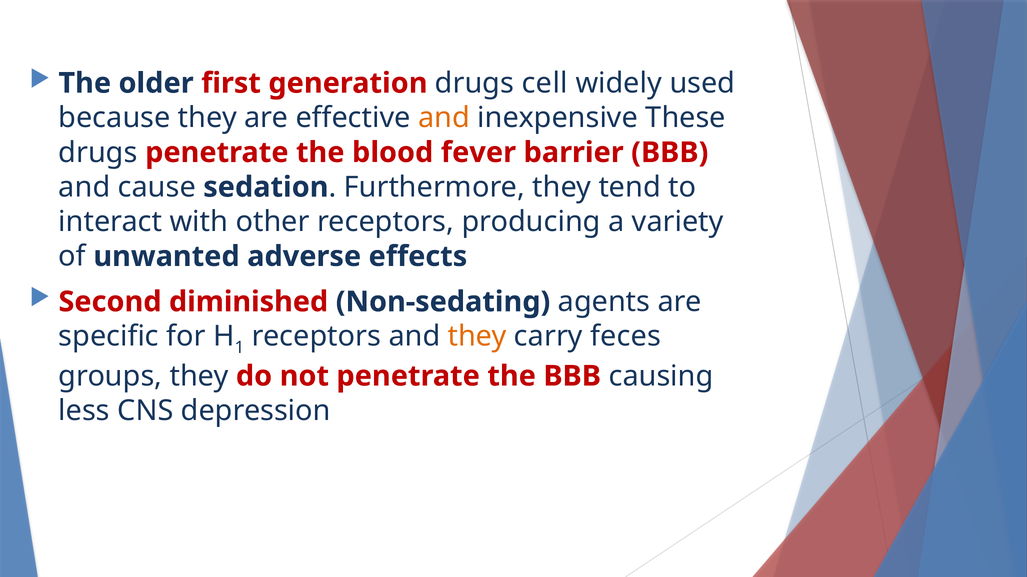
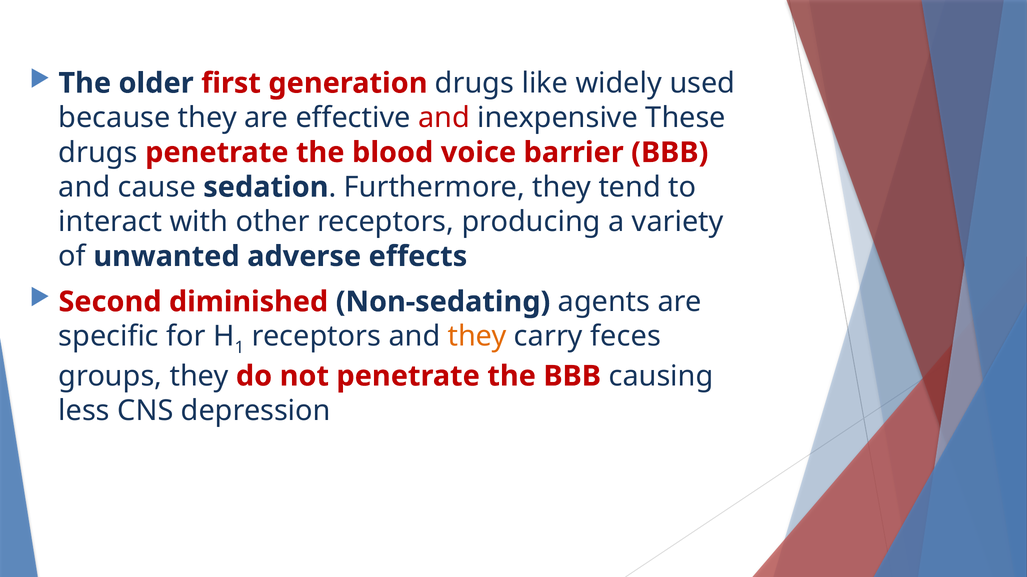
cell: cell -> like (545, 83)
and colour: orange -> red (444, 118)
fever: fever -> voice (478, 153)
